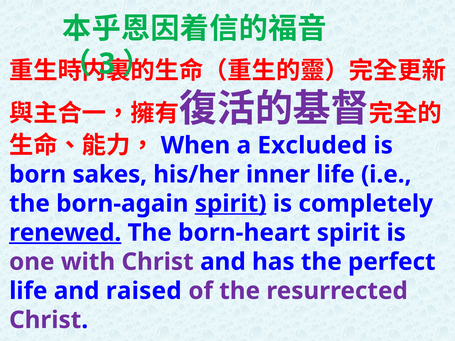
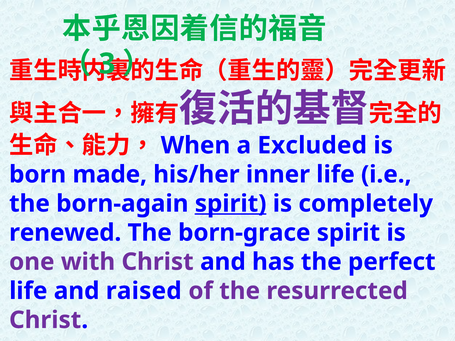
sakes: sakes -> made (110, 175)
renewed underline: present -> none (65, 233)
born-heart: born-heart -> born-grace (244, 233)
